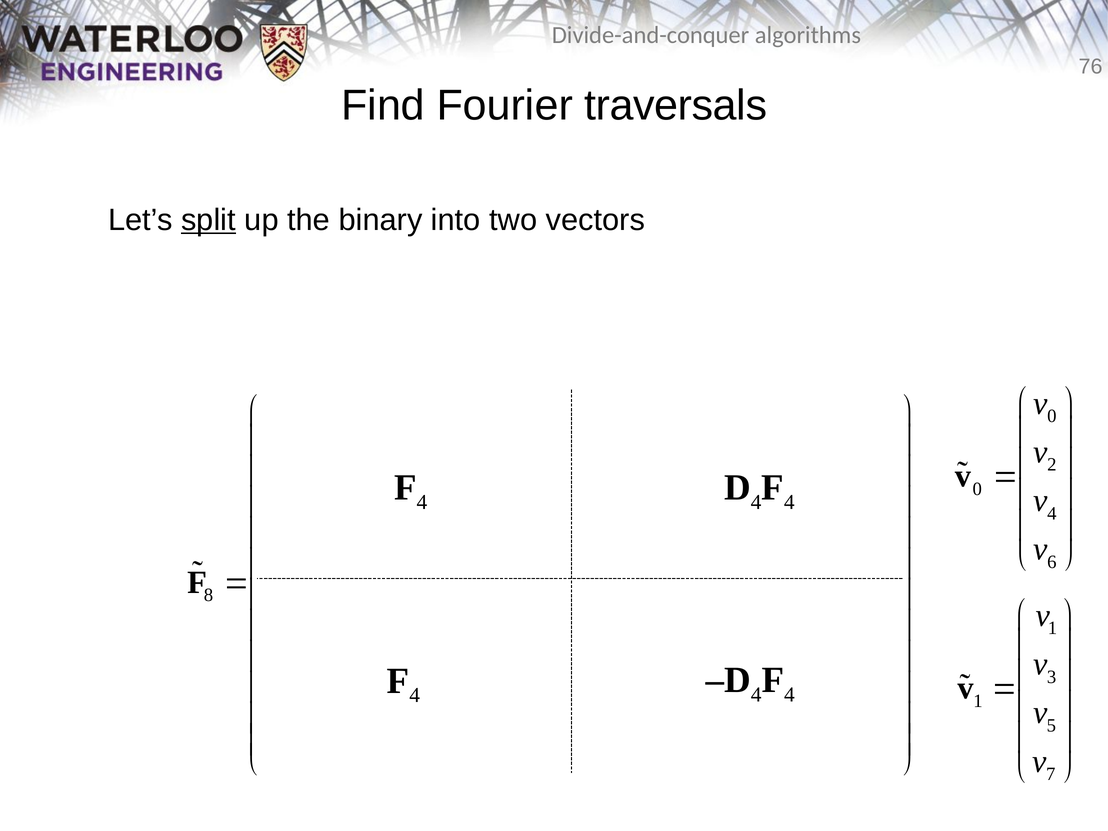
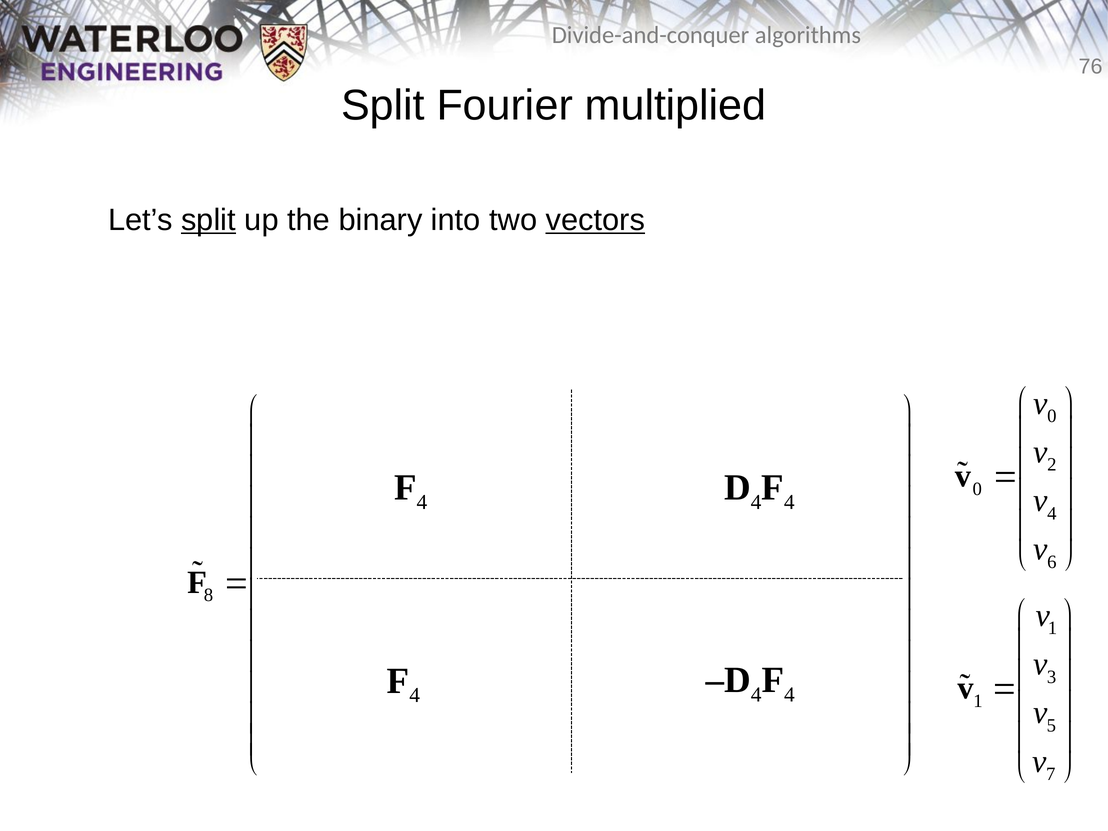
Find: Find -> Split (383, 106)
traversals: traversals -> multiplied (676, 106)
vectors underline: none -> present (595, 220)
